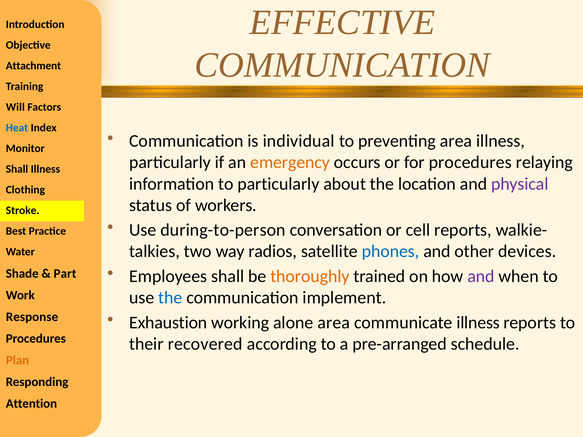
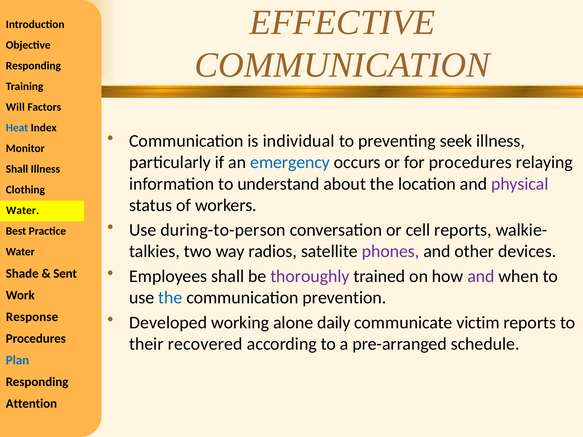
Attachment: Attachment -> Responding (33, 66)
preventing area: area -> seek (456, 141)
emergency colour: orange -> blue (290, 163)
to particularly: particularly -> understand (278, 184)
Stroke: Stroke -> Water (23, 211)
phones colour: blue -> purple (391, 252)
thoroughly colour: orange -> purple (310, 277)
Part: Part -> Sent (65, 274)
implement: implement -> prevention (344, 298)
Exhaustion: Exhaustion -> Developed (168, 323)
alone area: area -> daily (334, 323)
communicate illness: illness -> victim (478, 323)
Plan colour: orange -> blue (17, 360)
